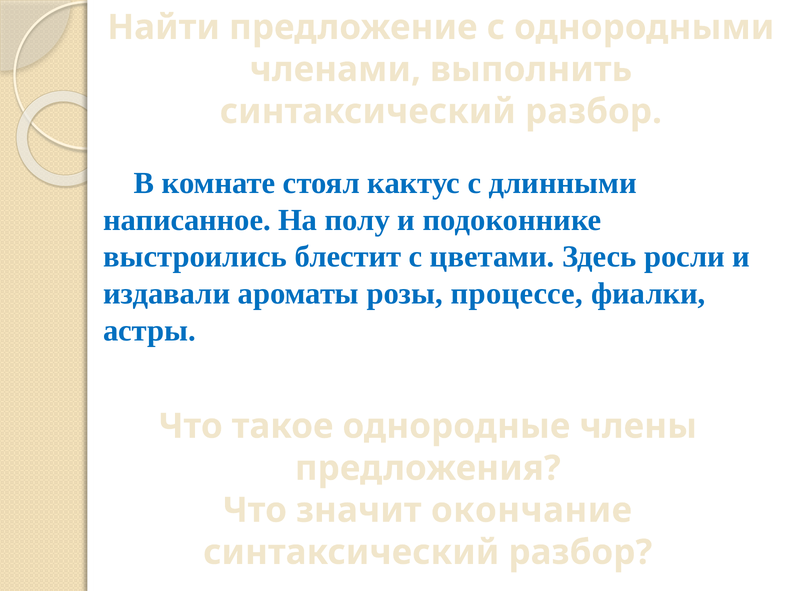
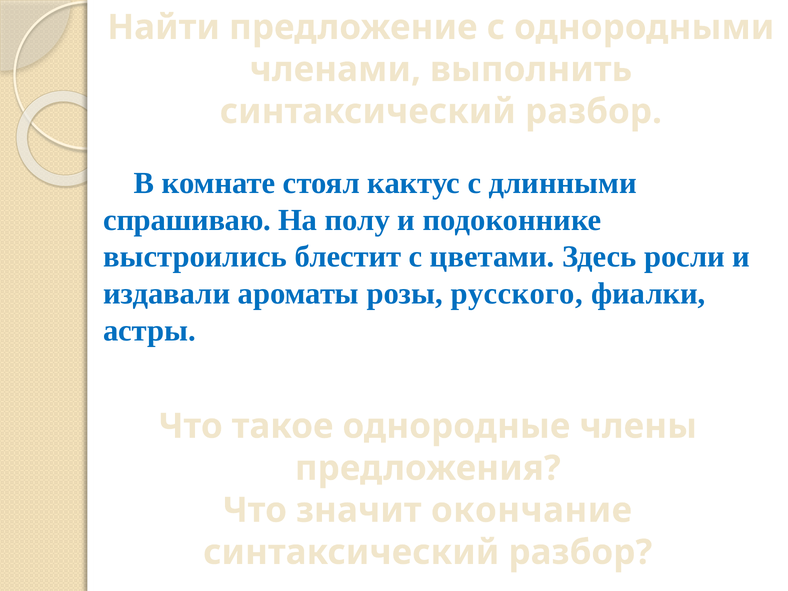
написанное: написанное -> спрашиваю (187, 220)
процессе: процессе -> русского (517, 294)
